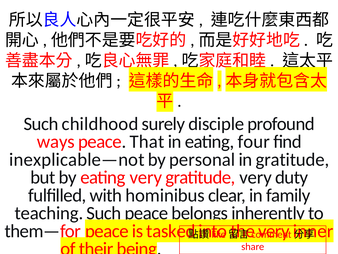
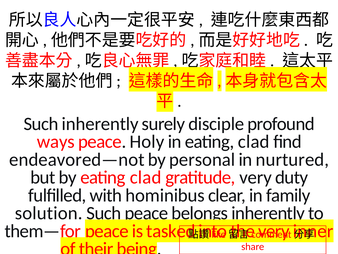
Such childhood: childhood -> inherently (100, 124)
That: That -> Holy (147, 141)
in eating four: four -> clad (254, 141)
inexplicable—not: inexplicable—not -> endeavored—not (77, 159)
in gratitude: gratitude -> nurtured (292, 159)
by eating very: very -> clad (146, 177)
teaching: teaching -> solution (49, 213)
